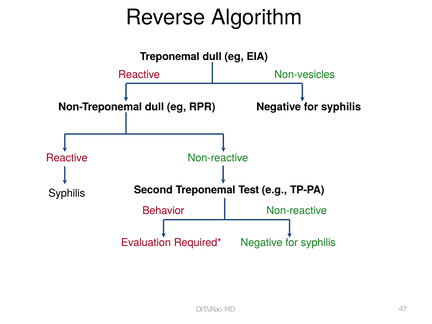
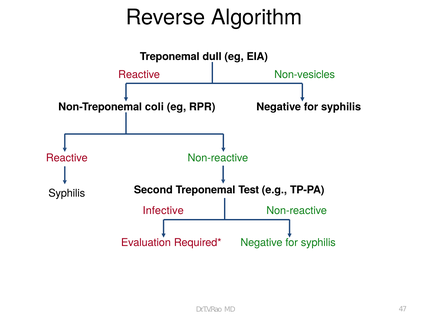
Non-Treponemal dull: dull -> coli (154, 107)
Behavior: Behavior -> Infective (163, 211)
